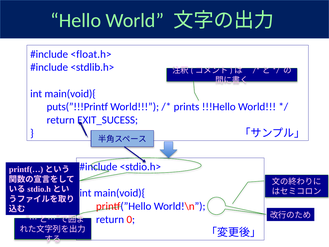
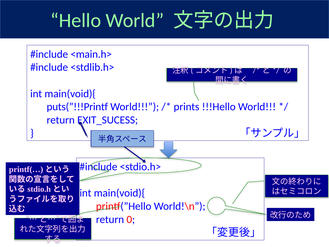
<float.h>: <float.h> -> <main.h> (91, 54)
